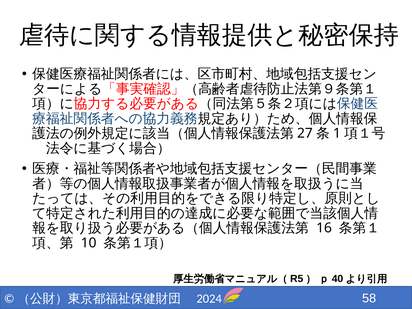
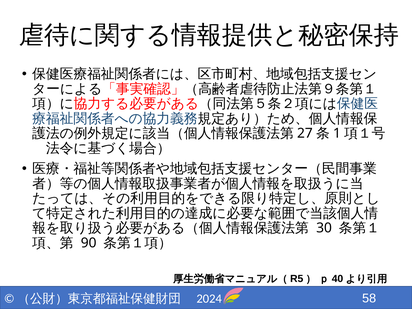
16: 16 -> 30 (324, 228)
10: 10 -> 90 (89, 243)
